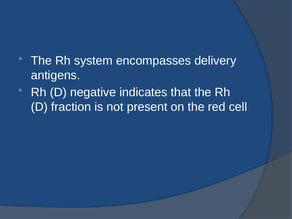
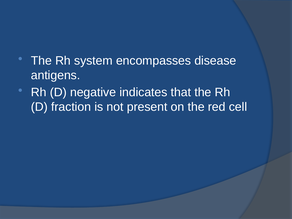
delivery: delivery -> disease (215, 61)
